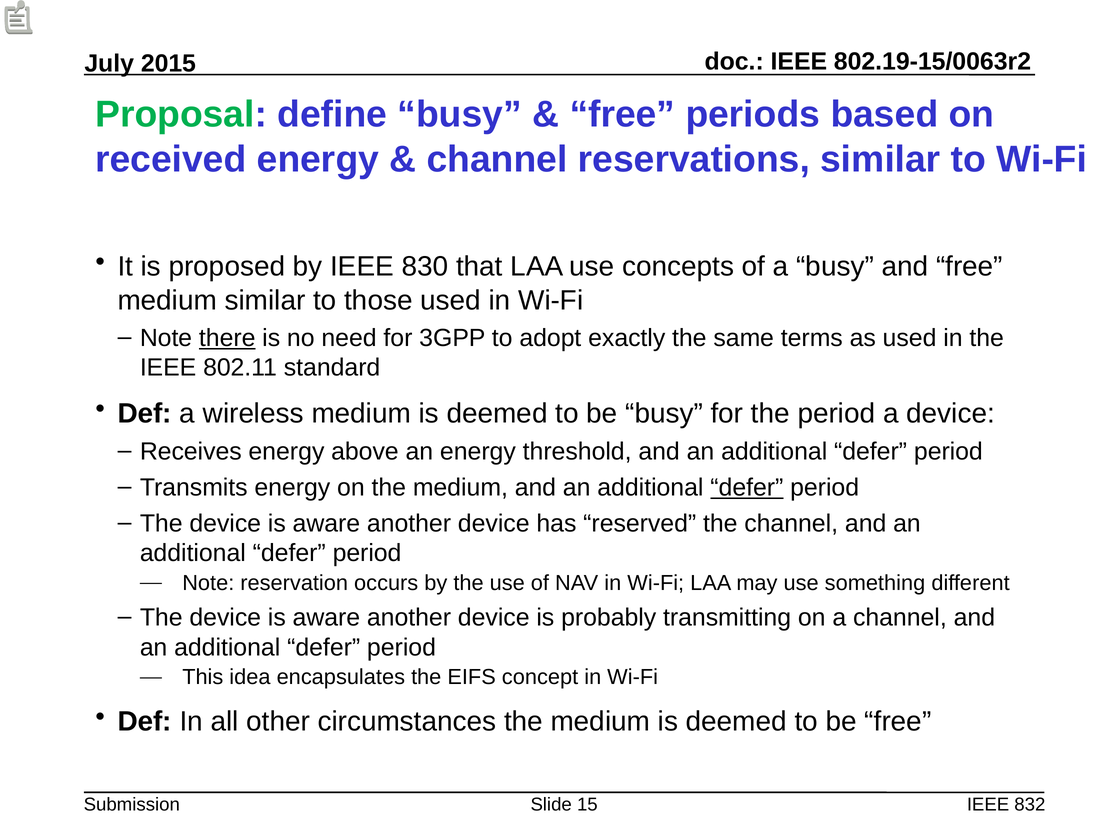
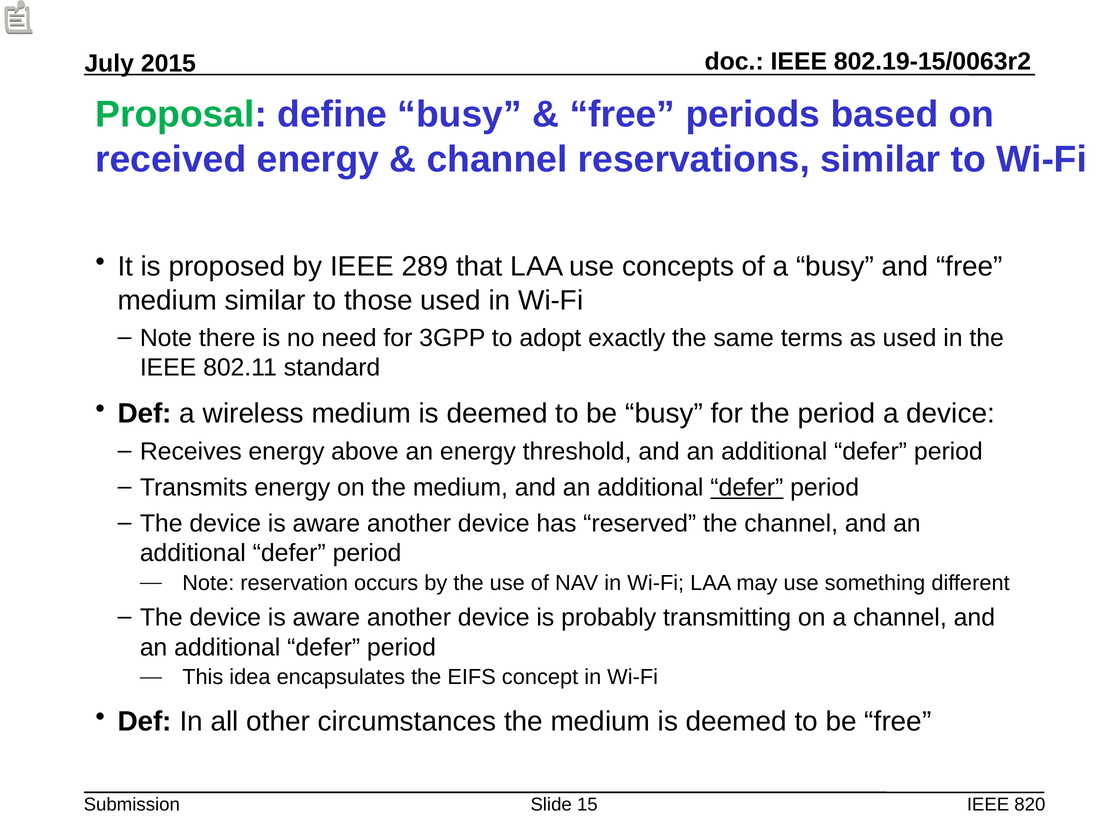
830: 830 -> 289 (425, 267)
there underline: present -> none (227, 338)
832: 832 -> 820 (1030, 805)
